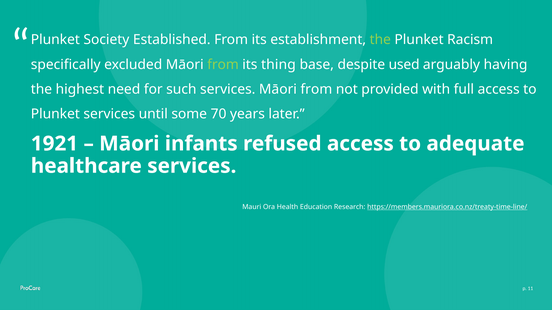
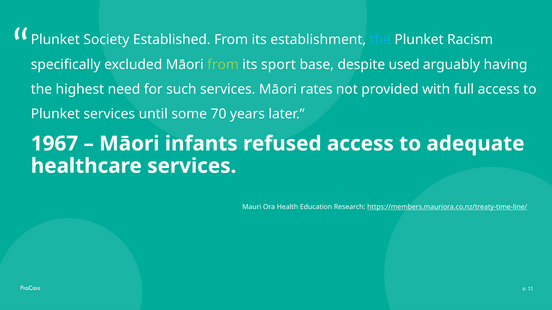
the colour: light green -> light blue (380, 40)
thing: thing -> sport (278, 65)
services Māori from: from -> rates (316, 89)
1921: 1921 -> 1967 (54, 144)
